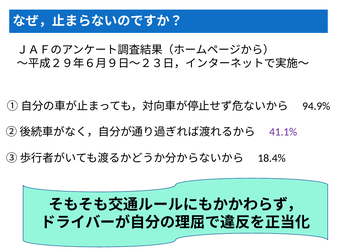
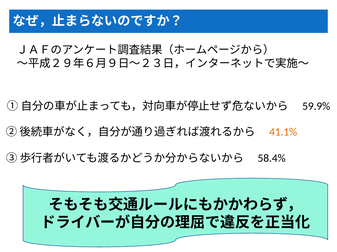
94.9%: 94.9% -> 59.9% (316, 107)
41.1% colour: purple -> orange (283, 132)
18.4%: 18.4% -> 58.4% (272, 159)
